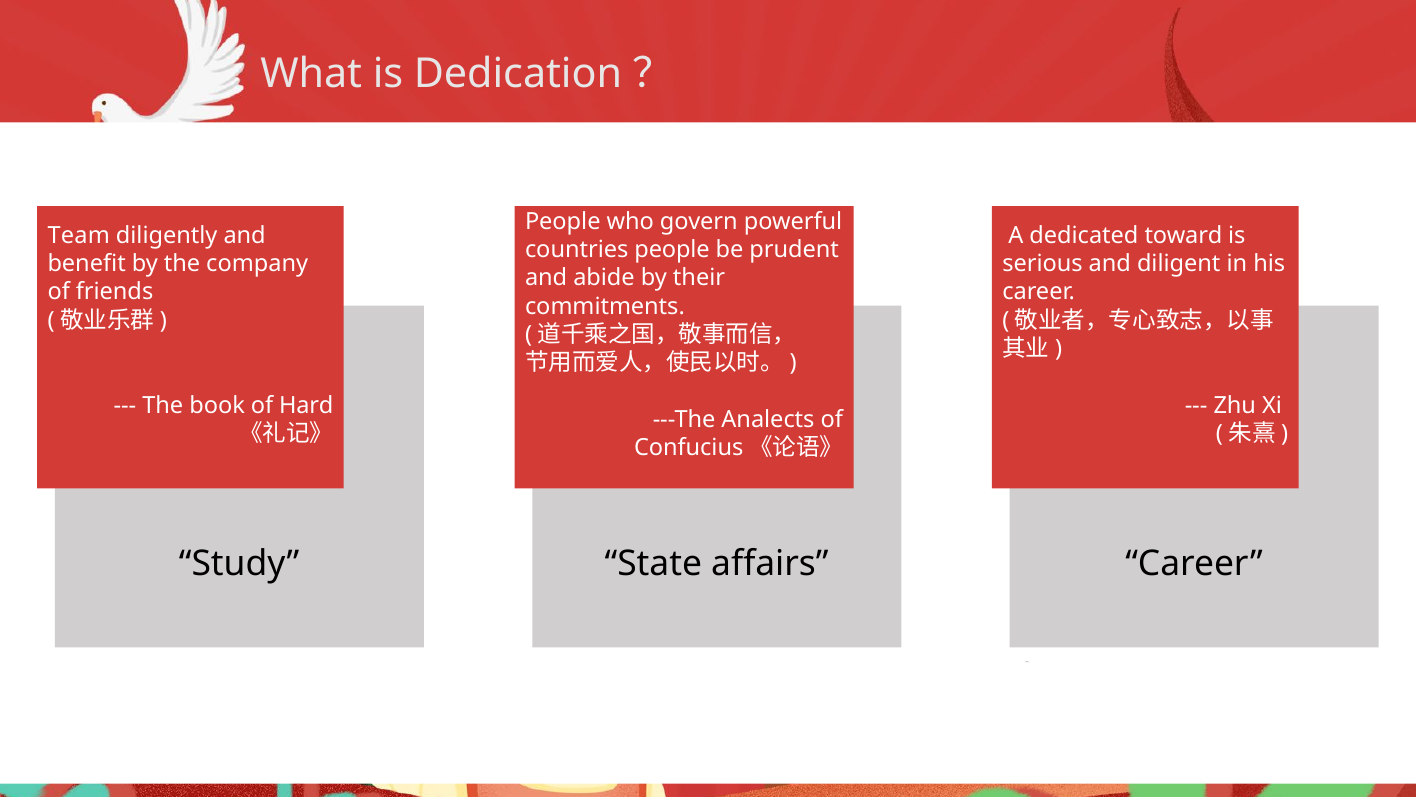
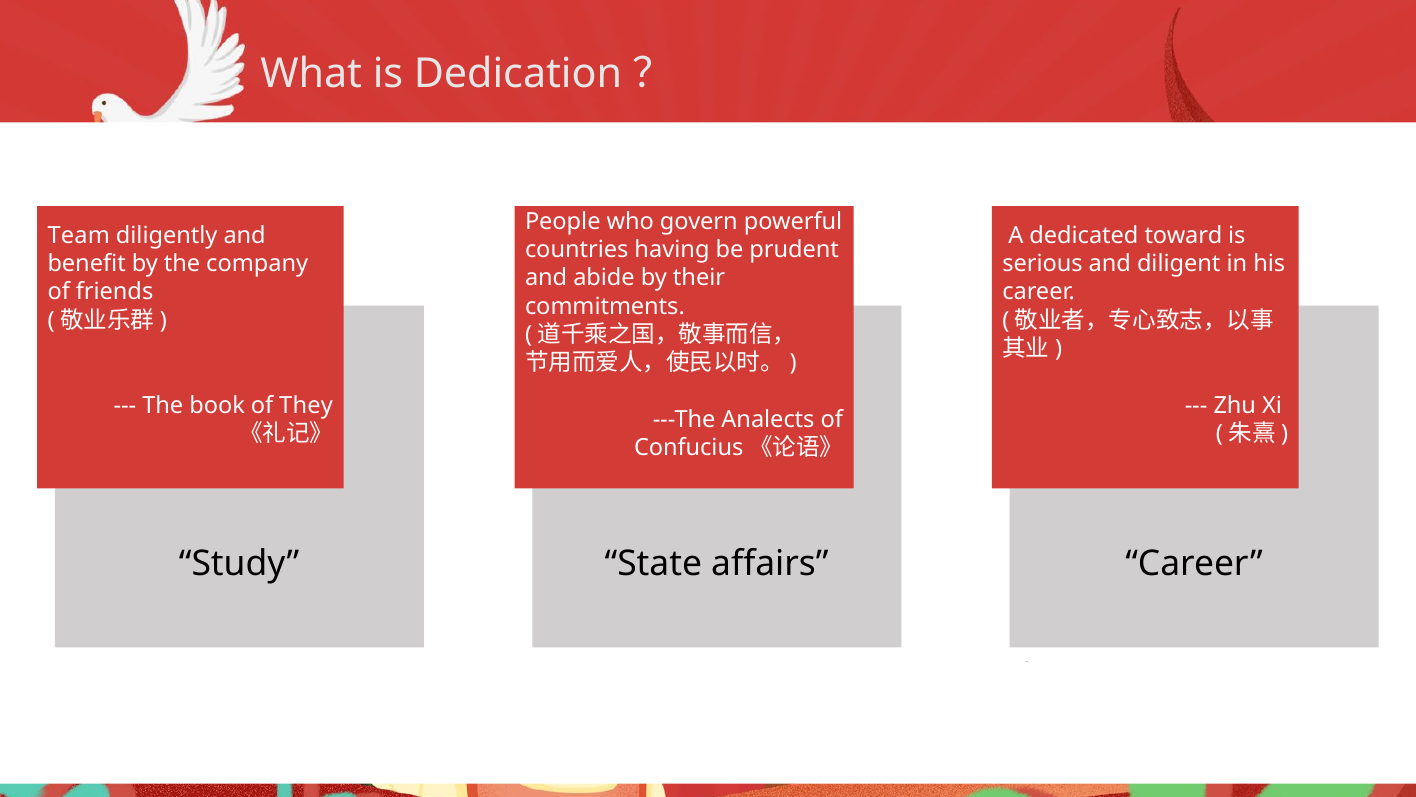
countries people: people -> having (672, 250)
Hard: Hard -> They (306, 405)
